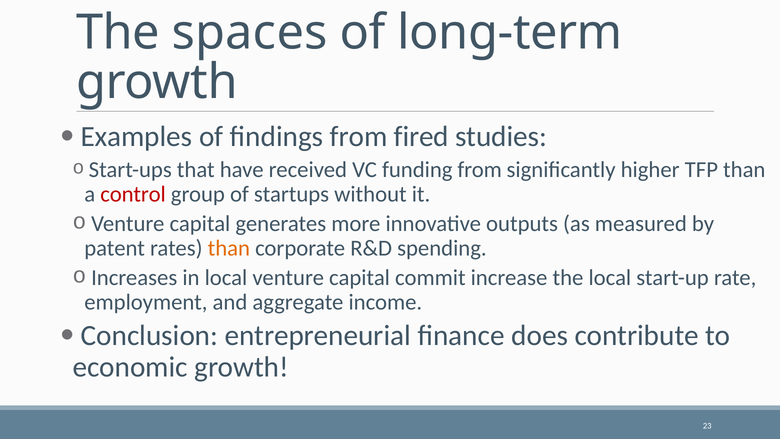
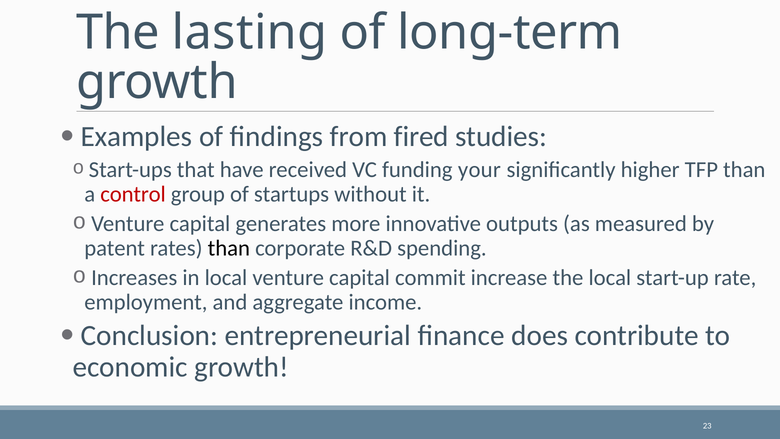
spaces: spaces -> lasting (250, 32)
funding from: from -> your (479, 170)
than colour: orange -> black (229, 248)
